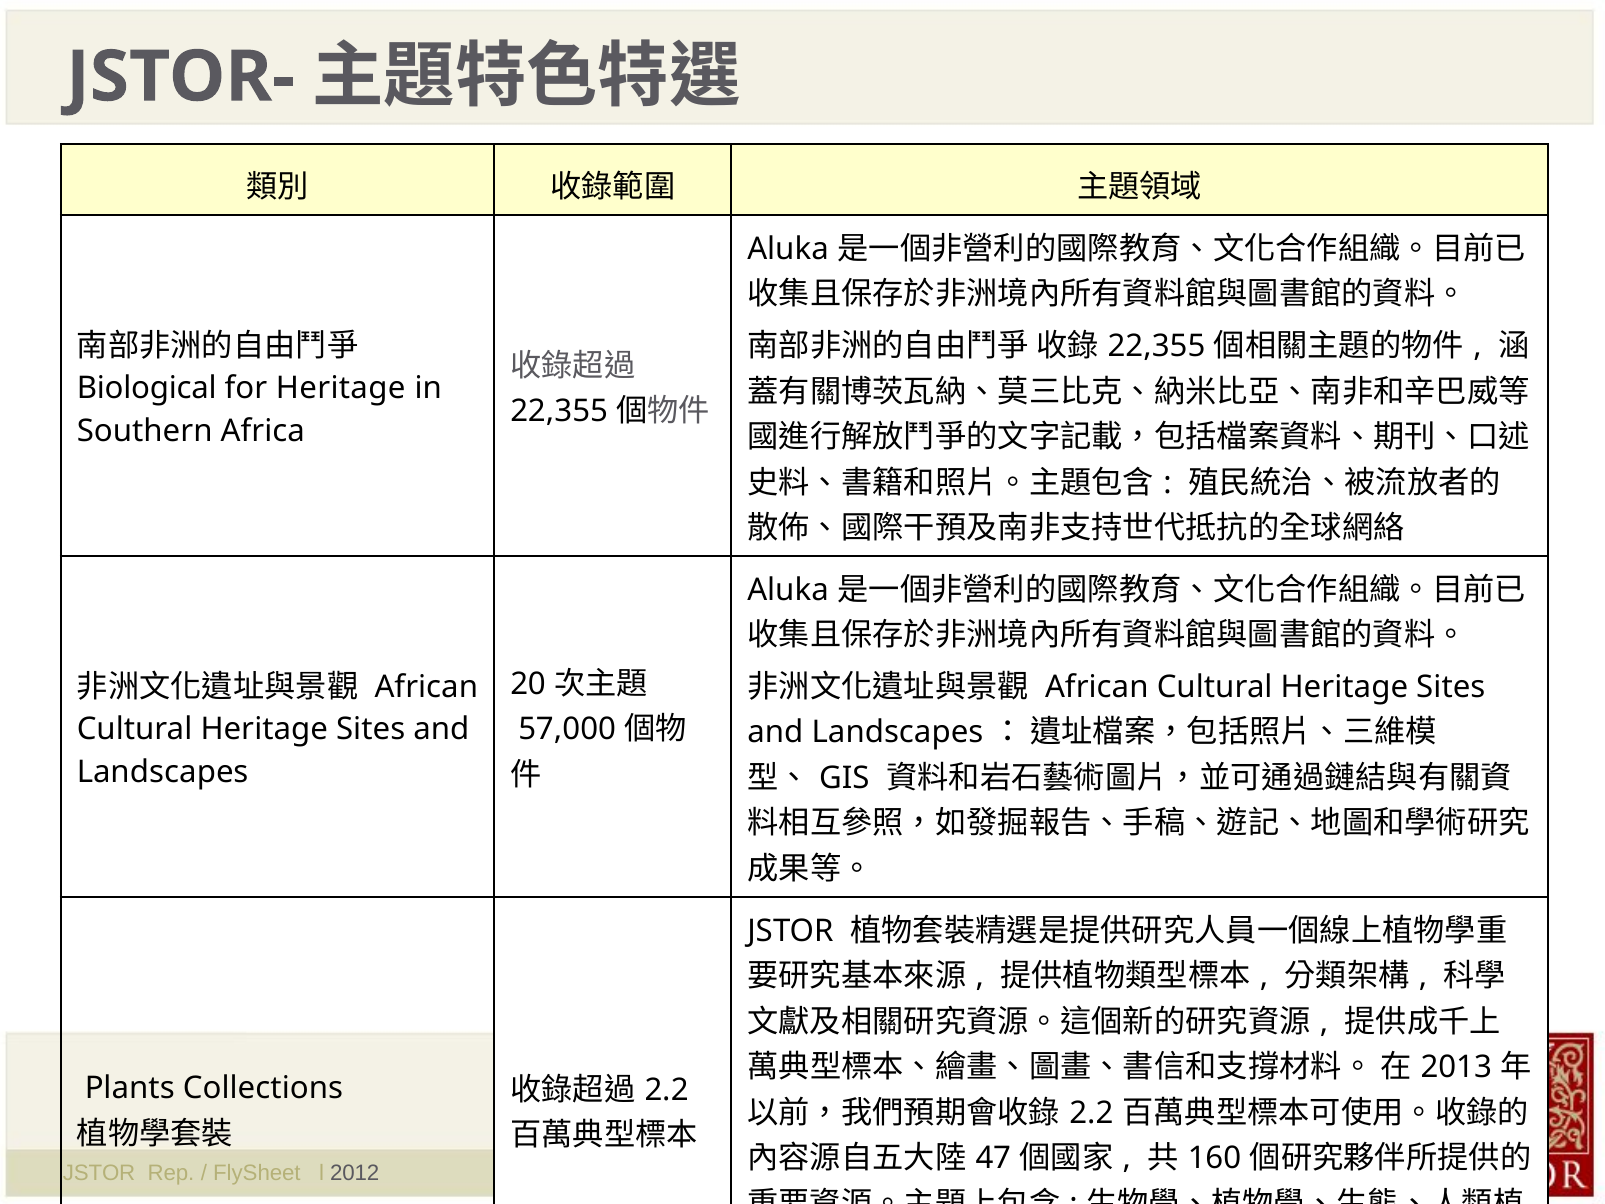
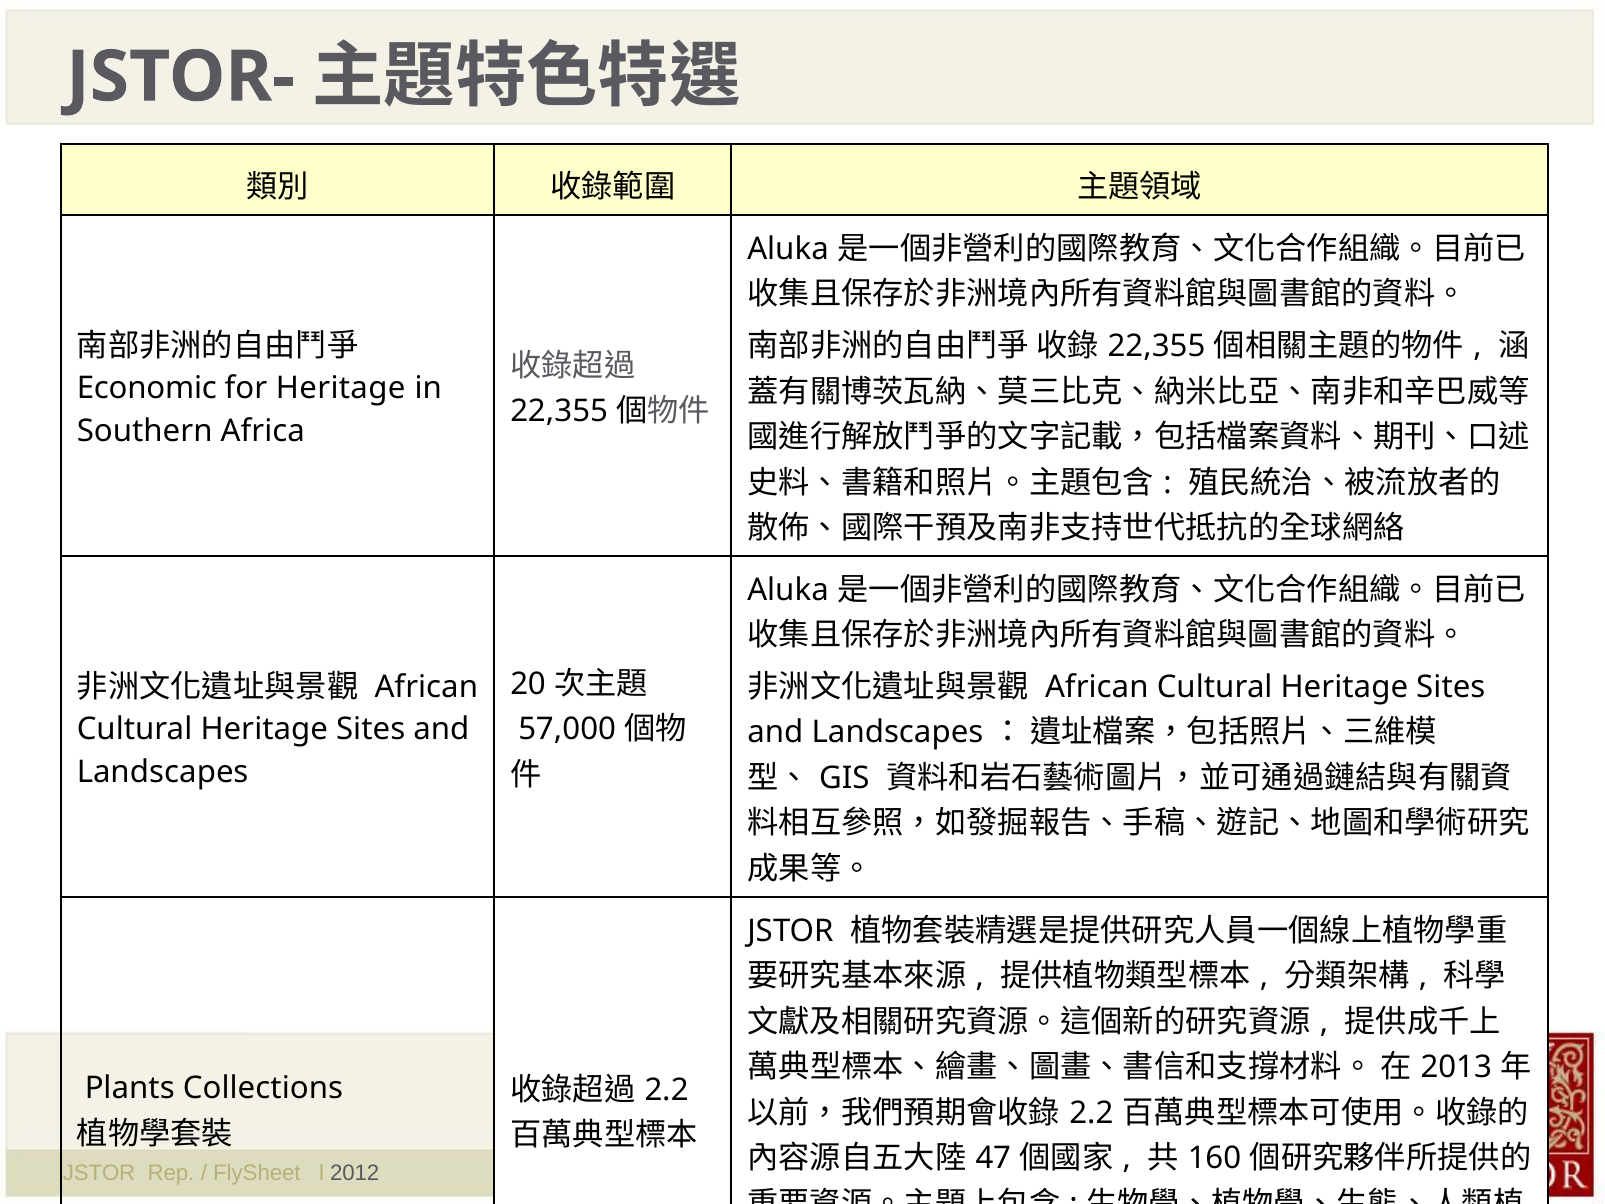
Biological: Biological -> Economic (147, 389)
